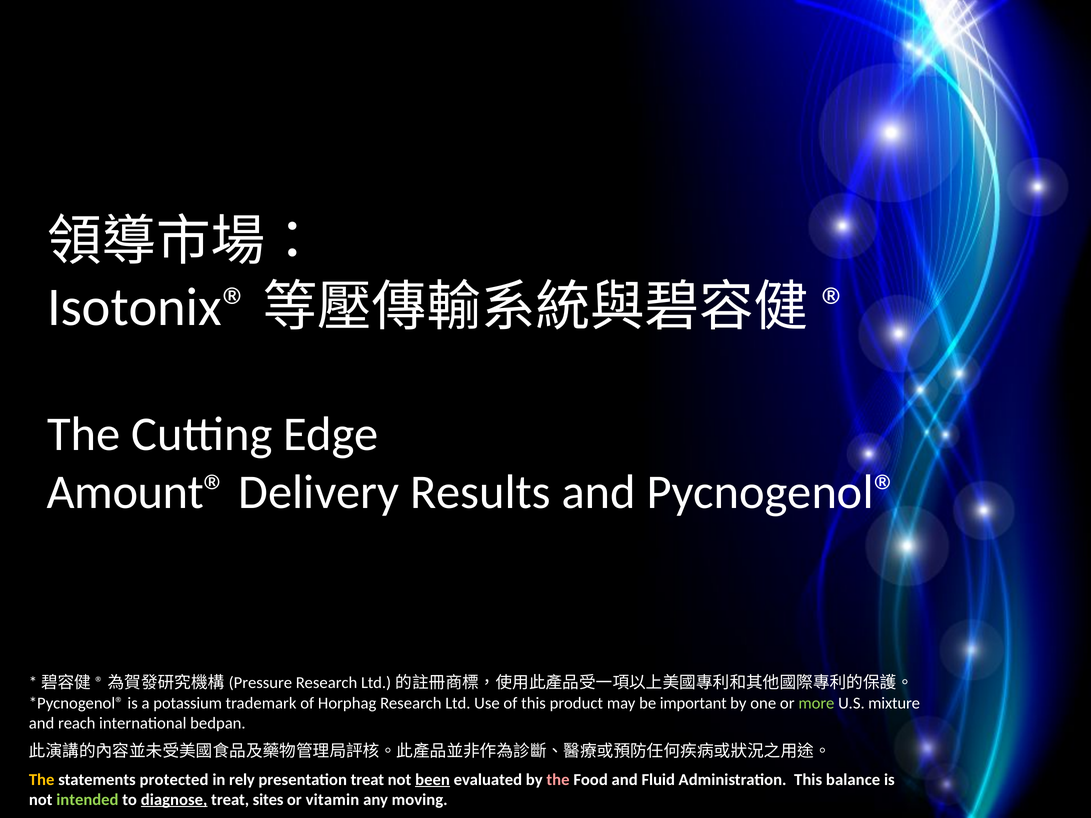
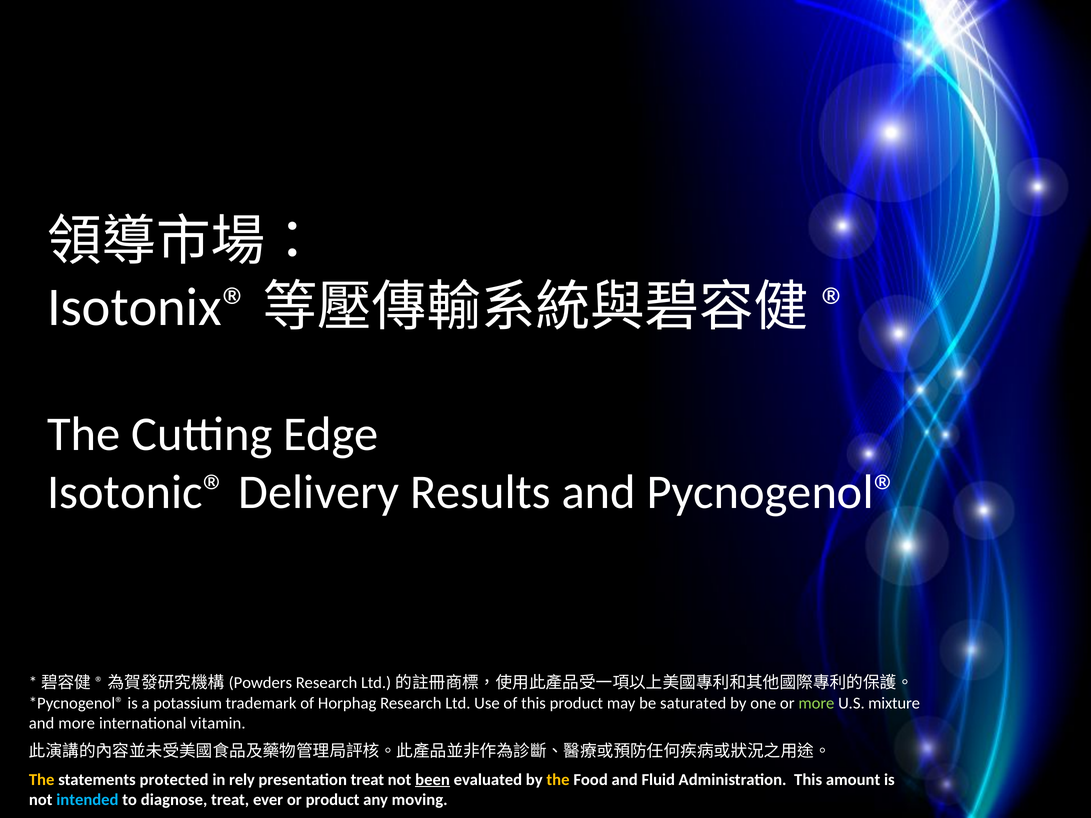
Amount®: Amount® -> Isotonic® (137, 492)
Pressure: Pressure -> Powders (260, 683)
important: important -> saturated (693, 703)
and reach: reach -> more (77, 723)
bedpan: bedpan -> vitamin (218, 723)
the colour: pink -> yellow (558, 780)
balance: balance -> amount (853, 780)
intended colour: light green -> light blue (87, 800)
diagnose underline: present -> none (174, 800)
sites: sites -> ever (268, 800)
or vitamin: vitamin -> product (333, 800)
